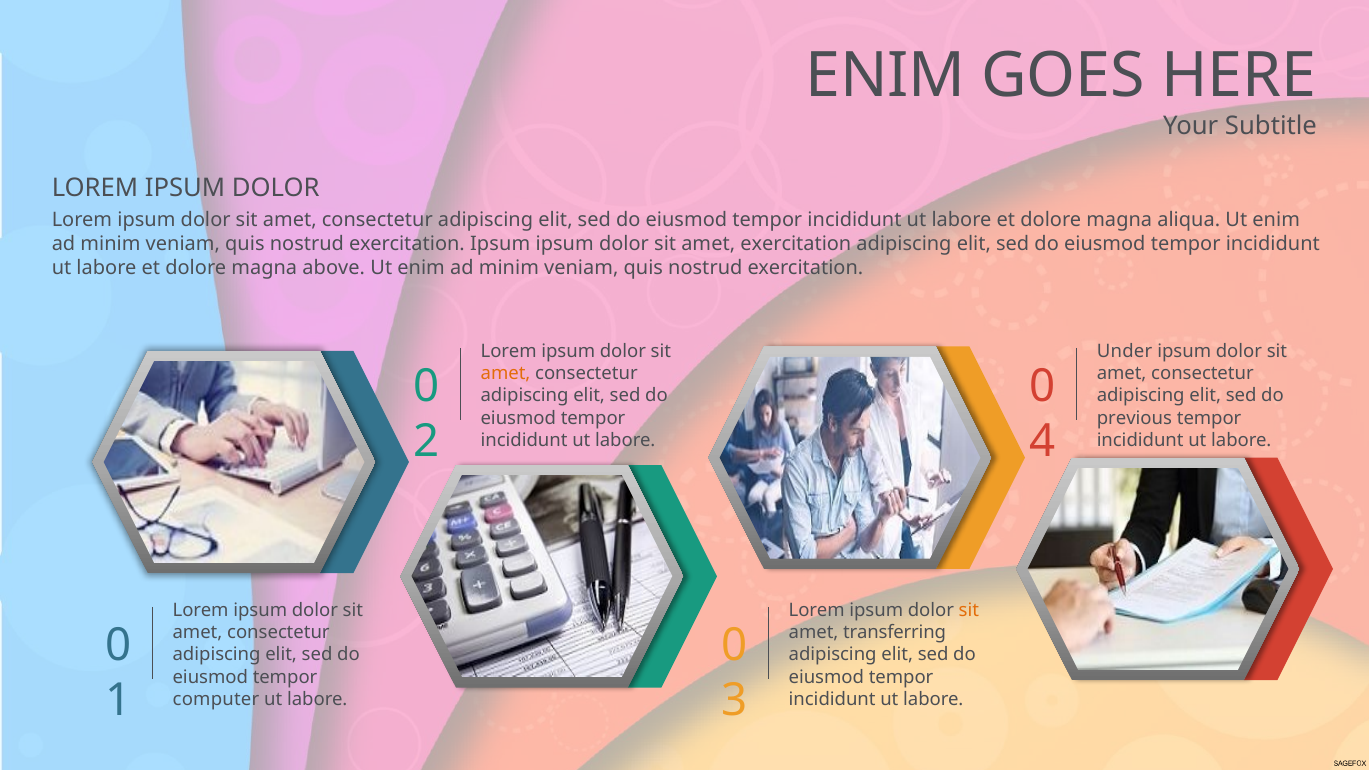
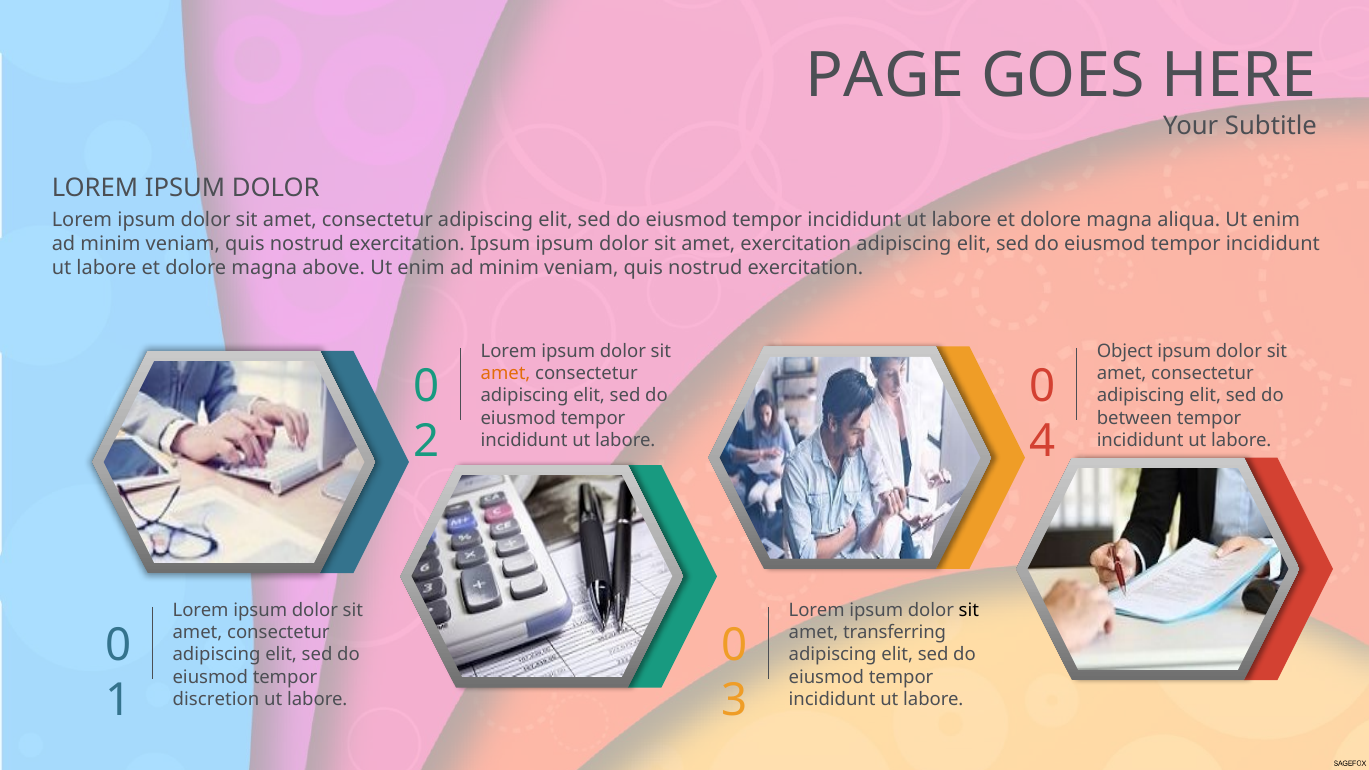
ENIM: ENIM -> PAGE (885, 76)
Under: Under -> Object (1125, 351)
previous: previous -> between (1134, 418)
sit colour: orange -> black (969, 610)
computer: computer -> discretion (216, 699)
